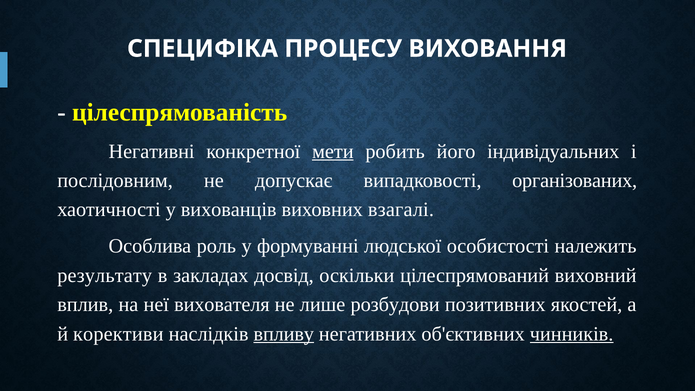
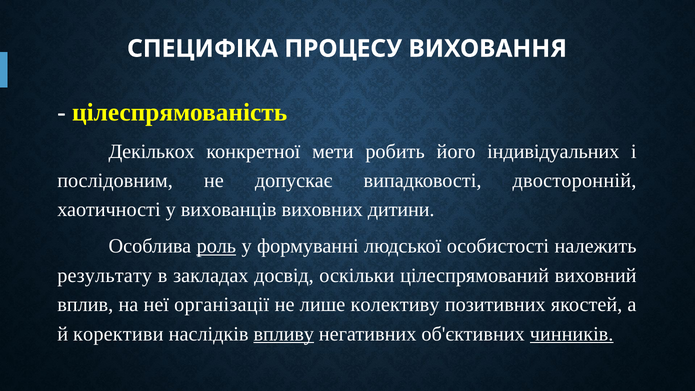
Негативні: Негативні -> Декількох (152, 151)
мети underline: present -> none (333, 151)
організованих: організованих -> двосторонній (574, 181)
взагалі: взагалі -> дитини (401, 210)
роль underline: none -> present (216, 246)
вихователя: вихователя -> організації (222, 305)
розбудови: розбудови -> колективу (395, 305)
